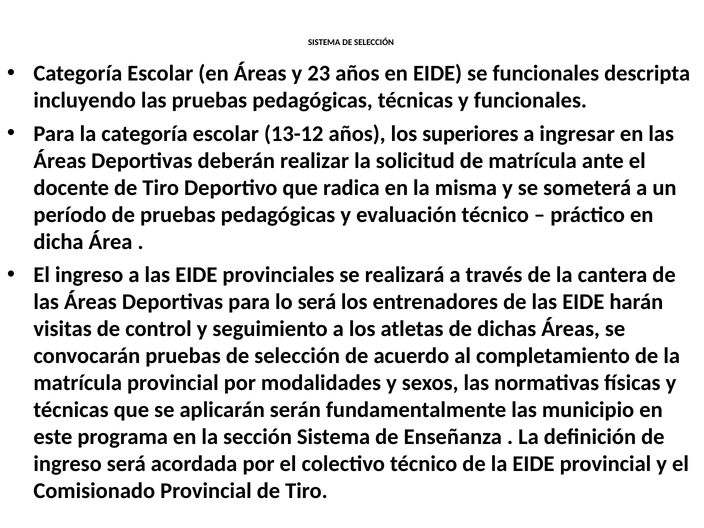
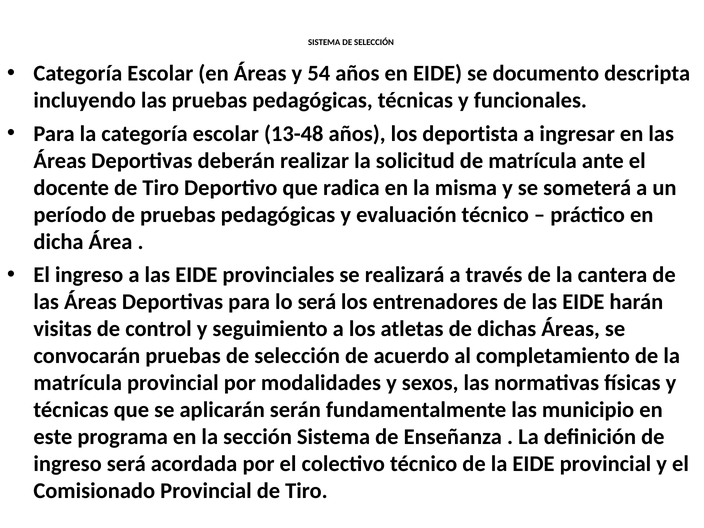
23: 23 -> 54 (319, 74)
se funcionales: funcionales -> documento (546, 74)
13-12: 13-12 -> 13-48 (294, 134)
superiores: superiores -> deportista (470, 134)
